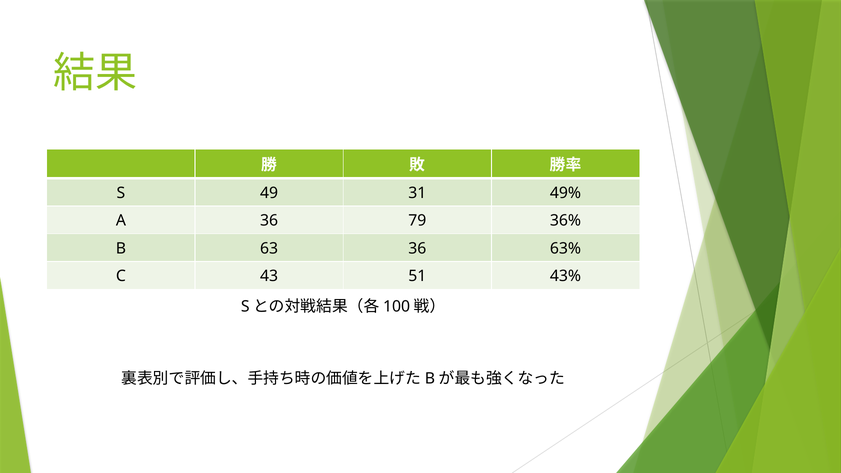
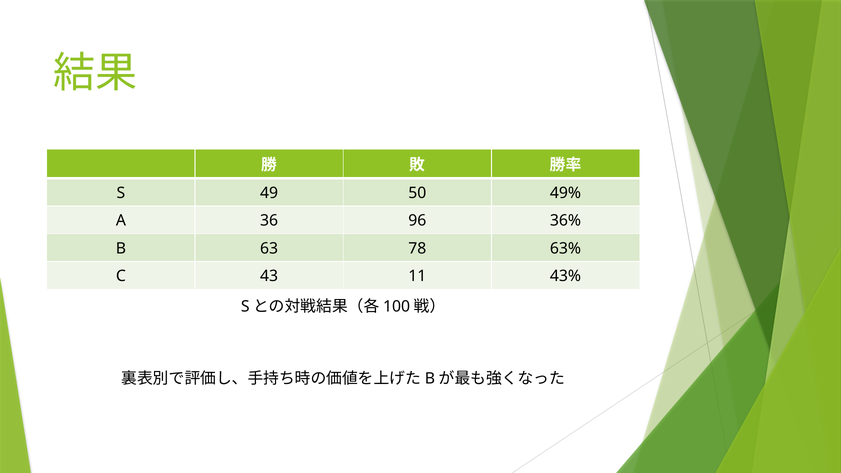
31: 31 -> 50 (417, 193)
79: 79 -> 96 (417, 221)
63 36: 36 -> 78 (417, 249)
51: 51 -> 11 (417, 276)
